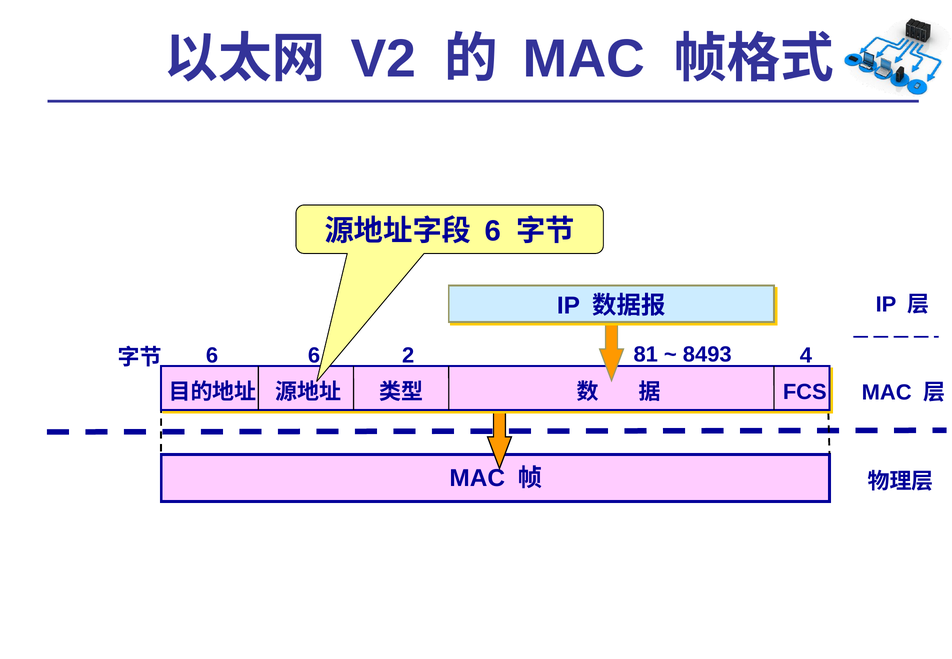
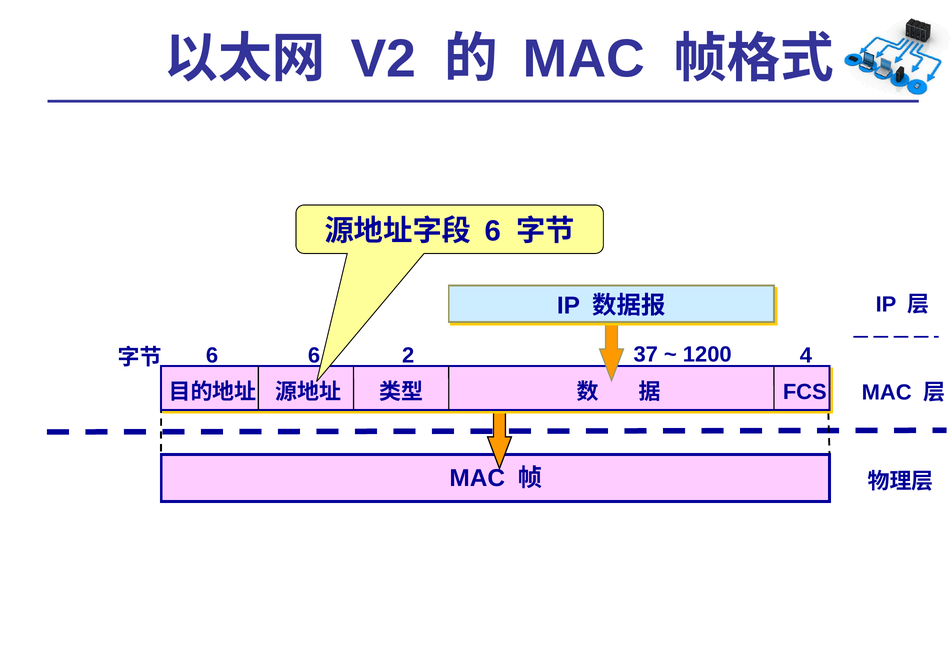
81: 81 -> 37 (646, 354)
8493: 8493 -> 1200 (707, 354)
